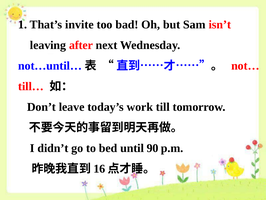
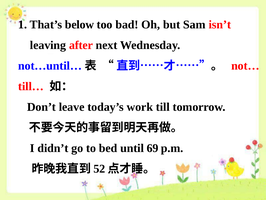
invite: invite -> below (79, 24)
90: 90 -> 69 (153, 148)
16: 16 -> 52 (99, 168)
